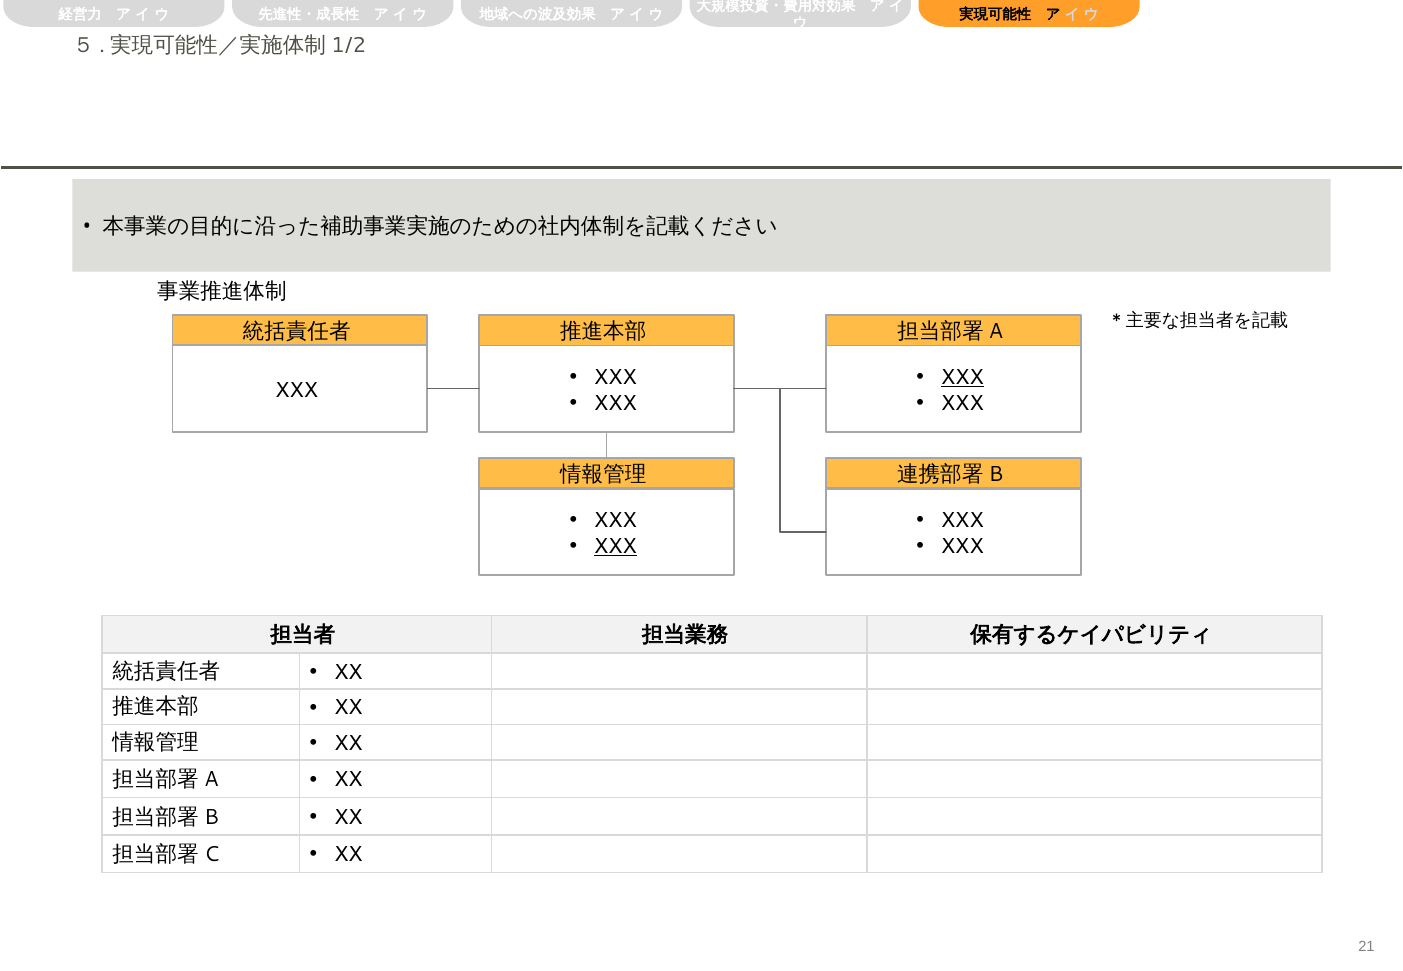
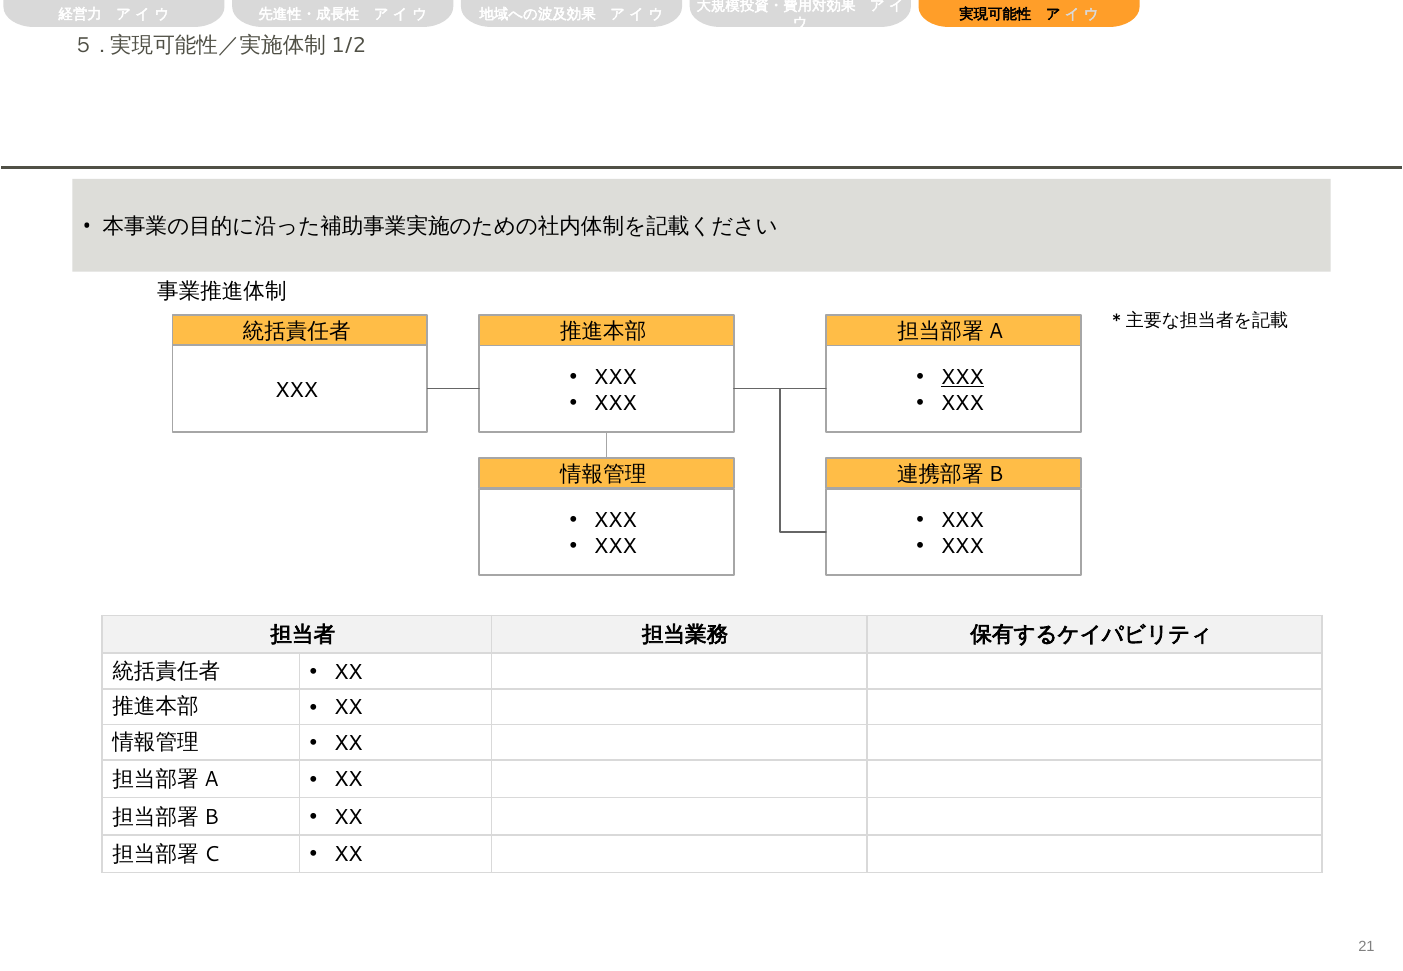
XXX underline: present -> none (615, 547)
